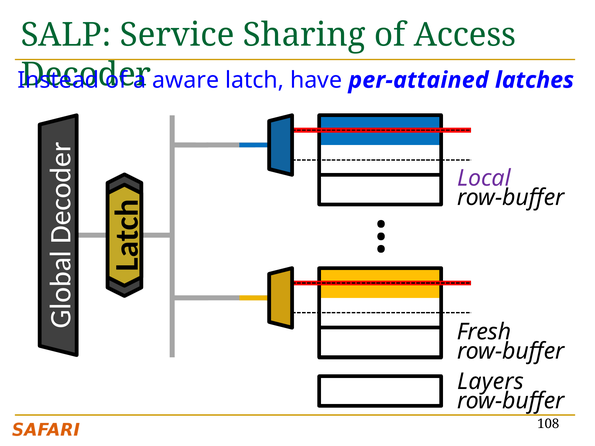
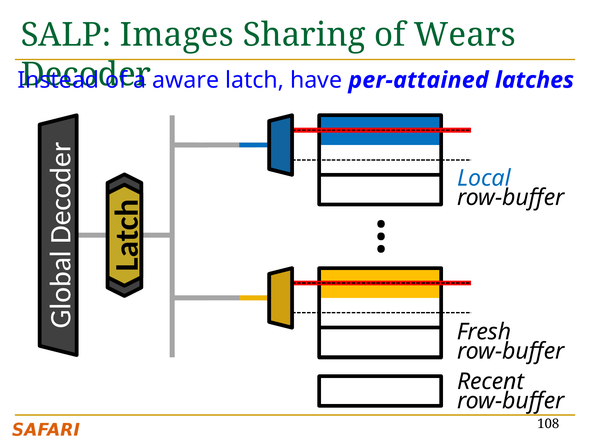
Service: Service -> Images (177, 35)
Access: Access -> Wears (465, 35)
Local colour: purple -> blue (484, 178)
Layers: Layers -> Recent (491, 382)
